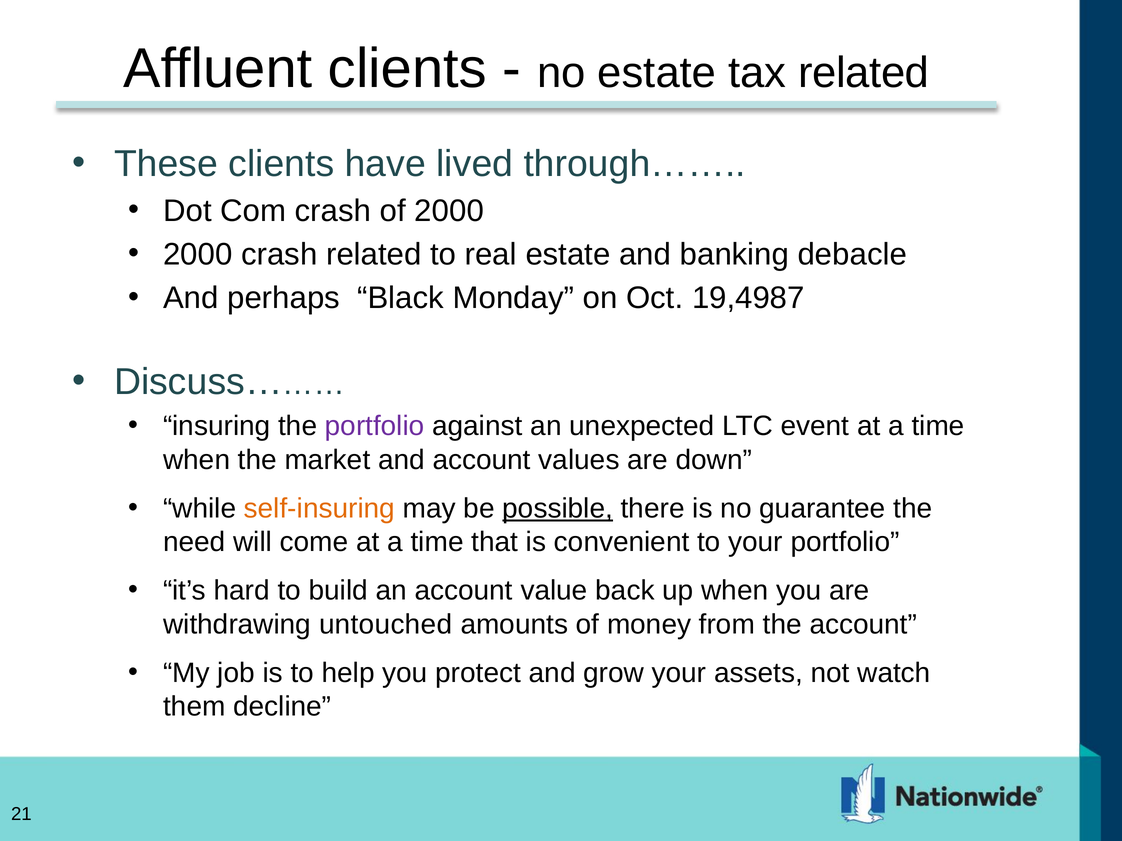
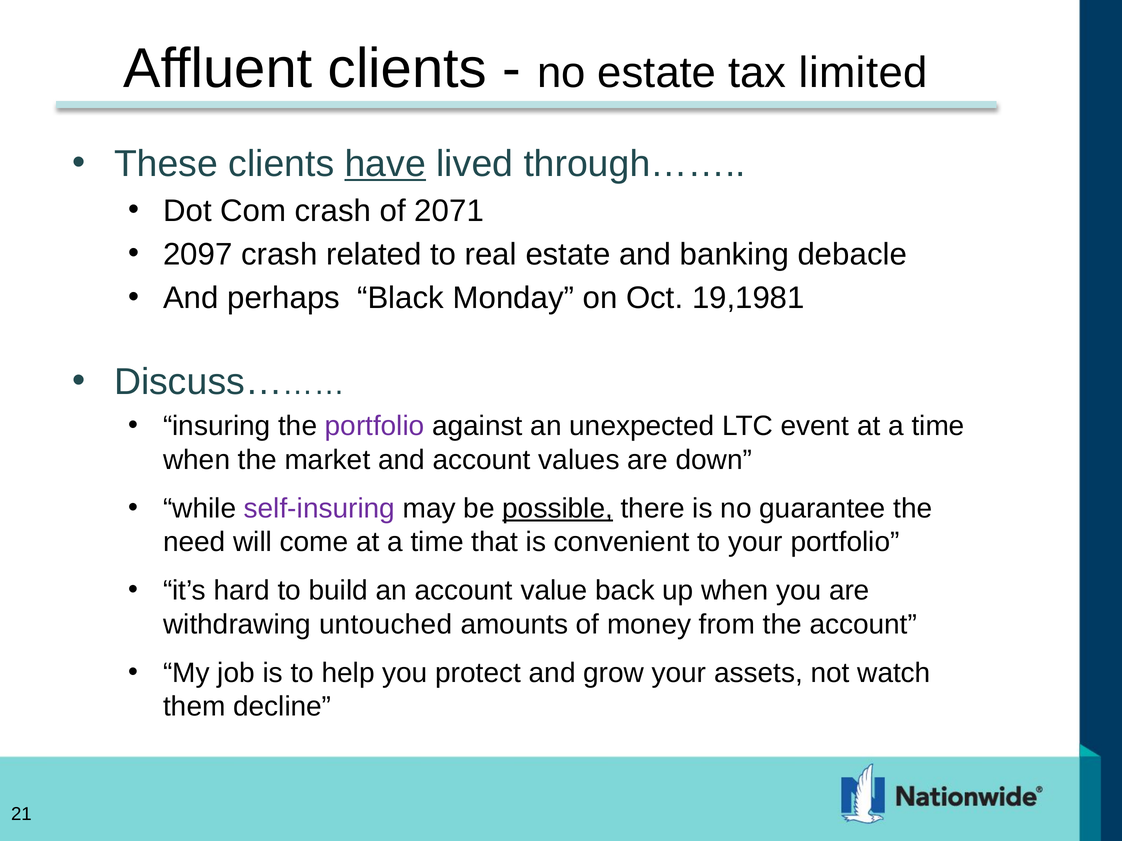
tax related: related -> limited (863, 73)
have underline: none -> present (385, 164)
of 2000: 2000 -> 2071 (449, 211)
2000: 2000 -> 2097 (198, 255)
19,4987: 19,4987 -> 19,1981 (748, 298)
self-insuring colour: orange -> purple (319, 509)
